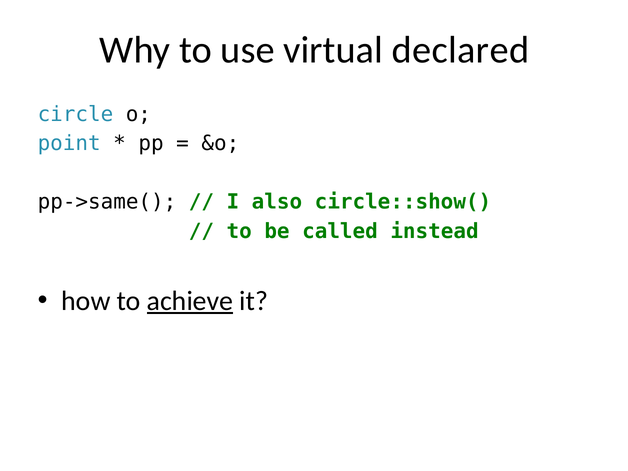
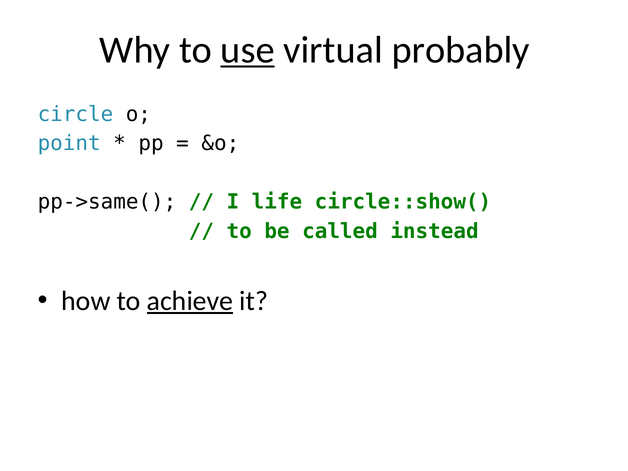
use underline: none -> present (248, 50)
declared: declared -> probably (461, 50)
also: also -> life (277, 202)
